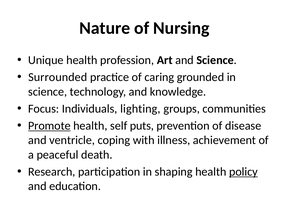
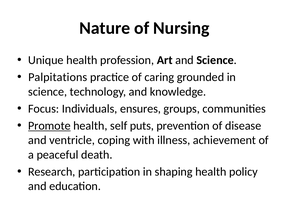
Surrounded: Surrounded -> Palpitations (58, 77)
lighting: lighting -> ensures (140, 109)
policy underline: present -> none (243, 172)
